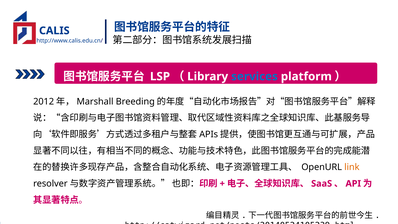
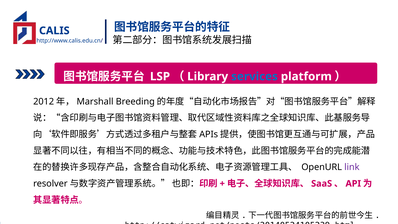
link colour: orange -> purple (352, 167)
